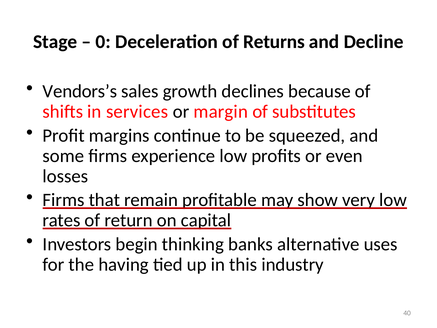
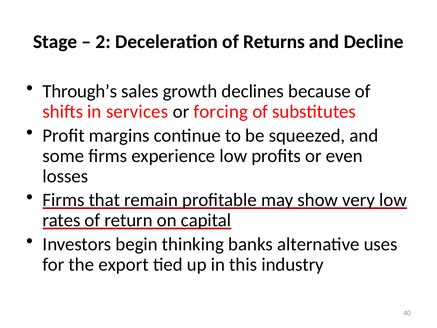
0: 0 -> 2 (103, 42)
Vendors’s: Vendors’s -> Through’s (80, 91)
margin: margin -> forcing (221, 112)
having: having -> export (124, 264)
